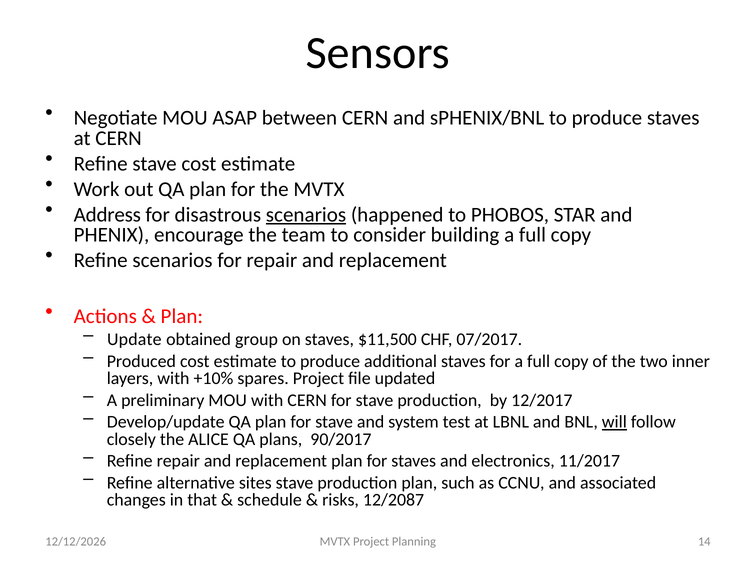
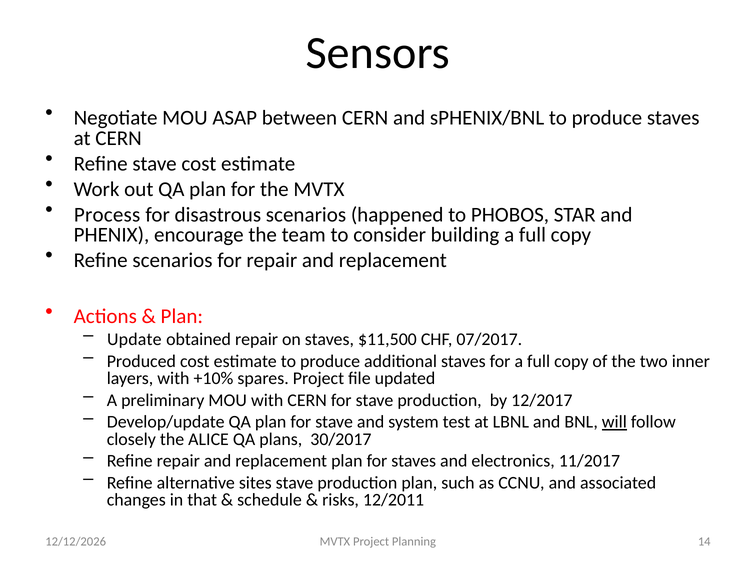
Address: Address -> Process (107, 215)
scenarios underline: present -> none (306, 215)
obtained group: group -> repair (257, 339)
90/2017: 90/2017 -> 30/2017 (341, 439)
12/2087: 12/2087 -> 12/2011 (394, 500)
